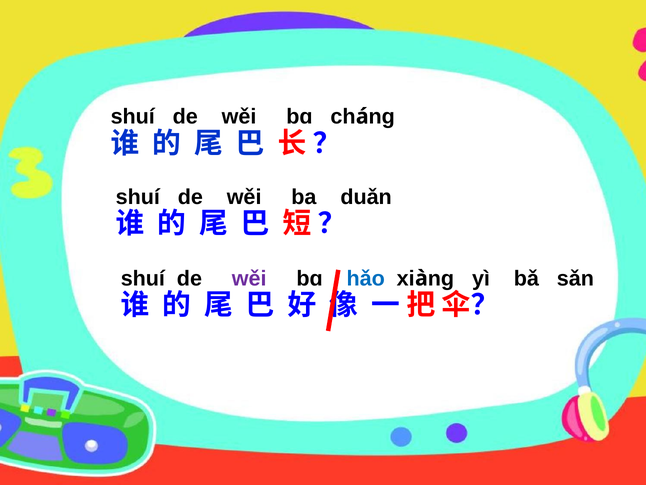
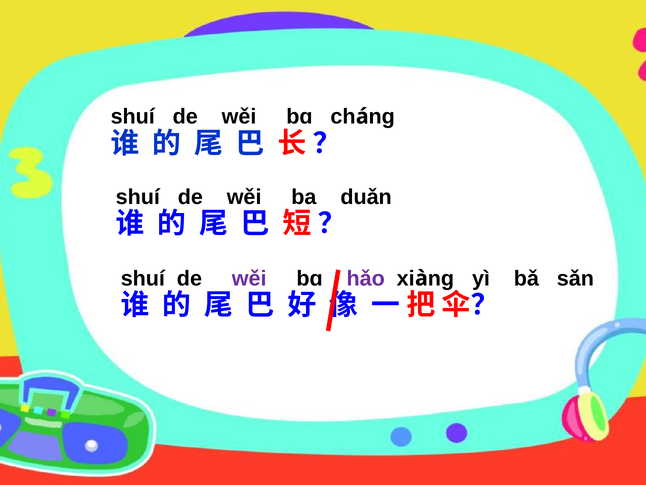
hǎo colour: blue -> purple (366, 278)
